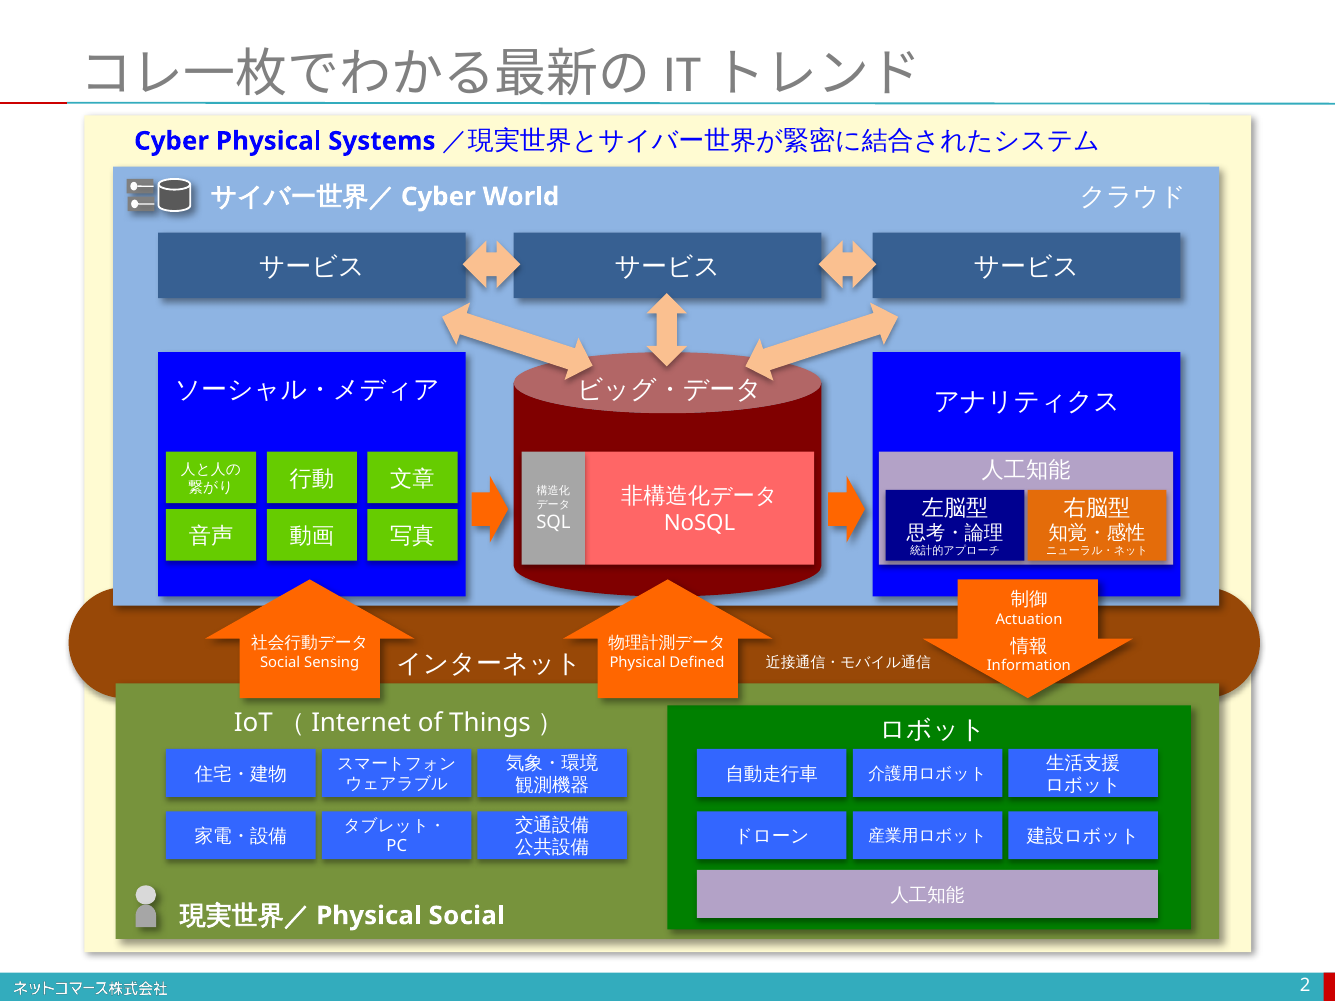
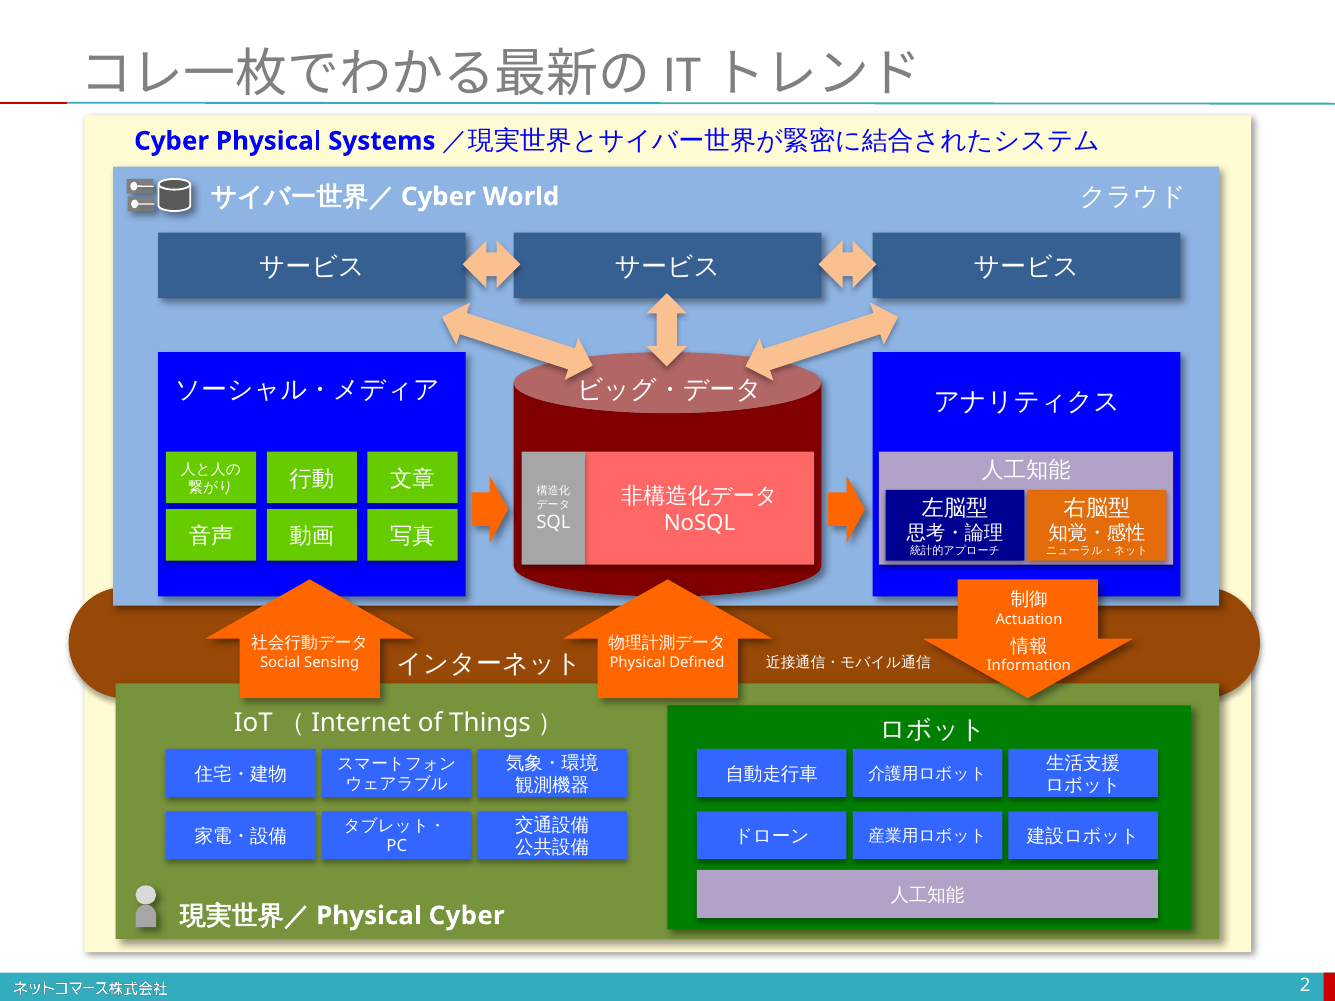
Physical Social: Social -> Cyber (467, 916)
